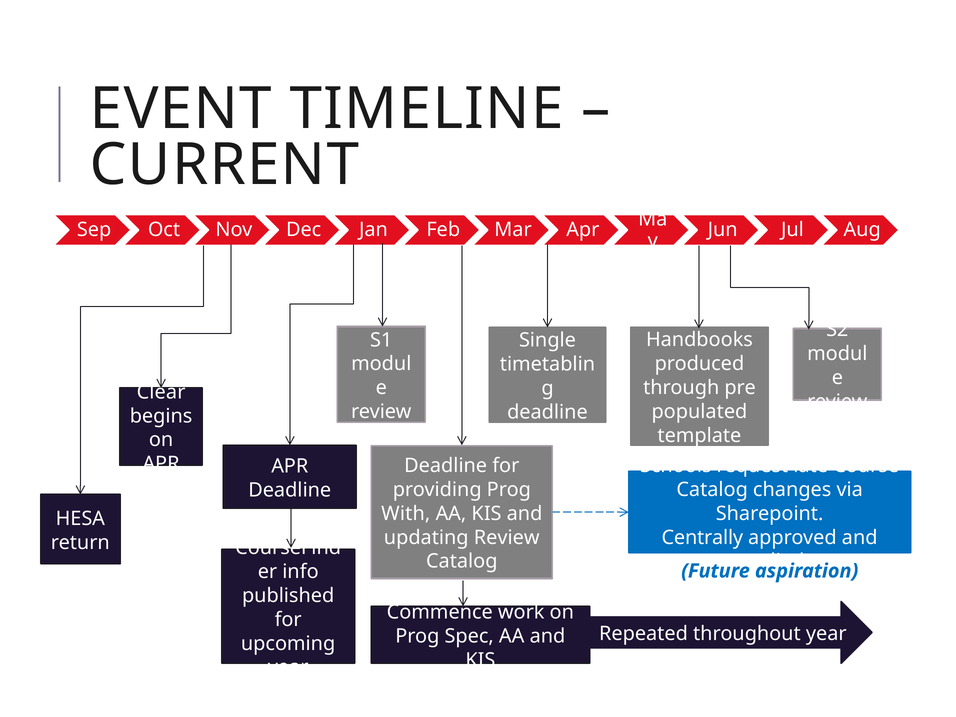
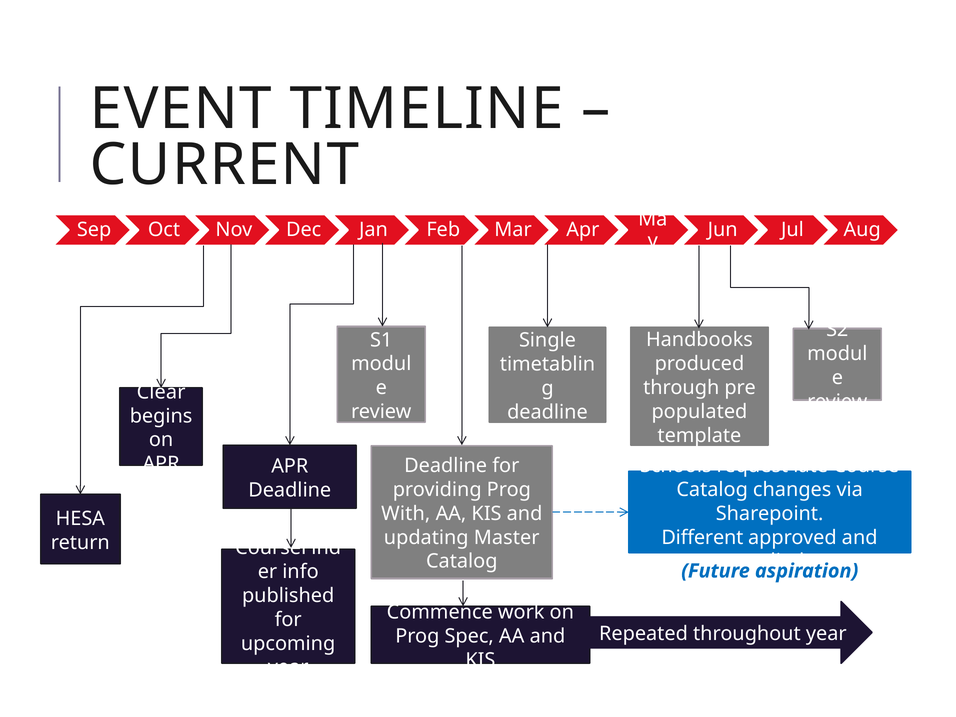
updating Review: Review -> Master (507, 537)
Centrally: Centrally -> Different (702, 537)
